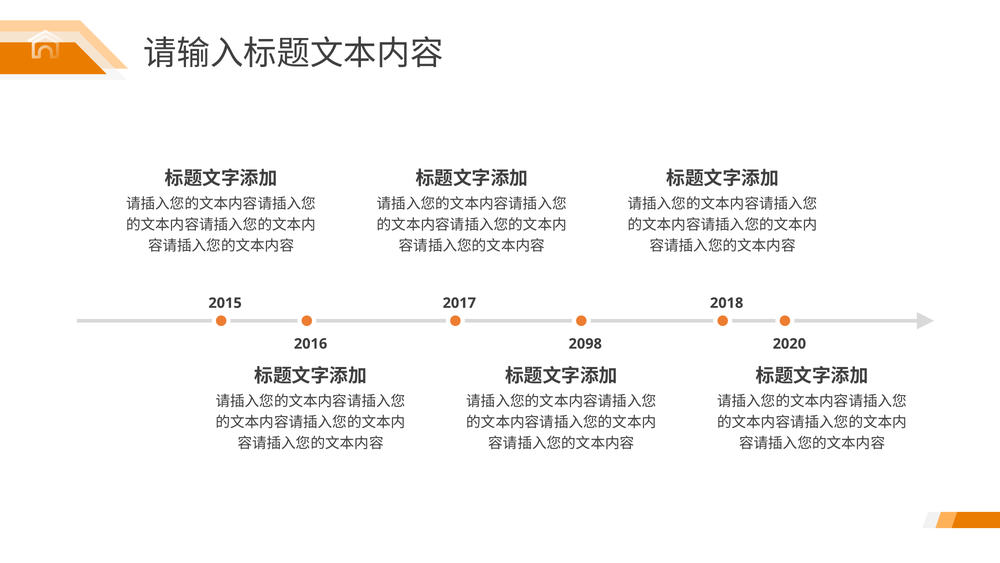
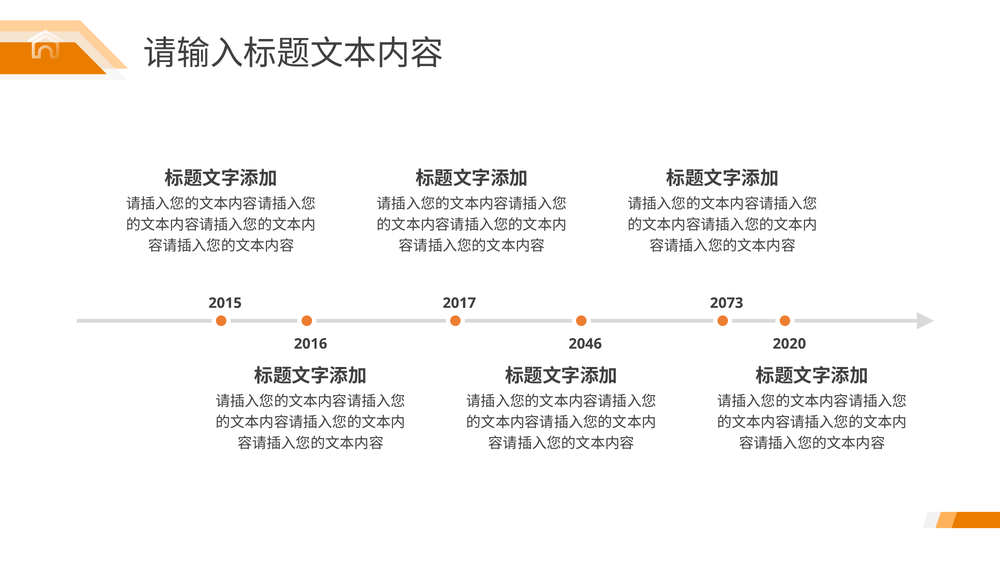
2018: 2018 -> 2073 (727, 303)
2098: 2098 -> 2046 (585, 344)
